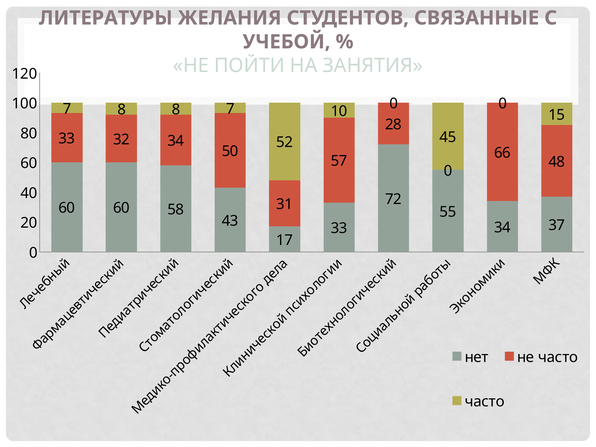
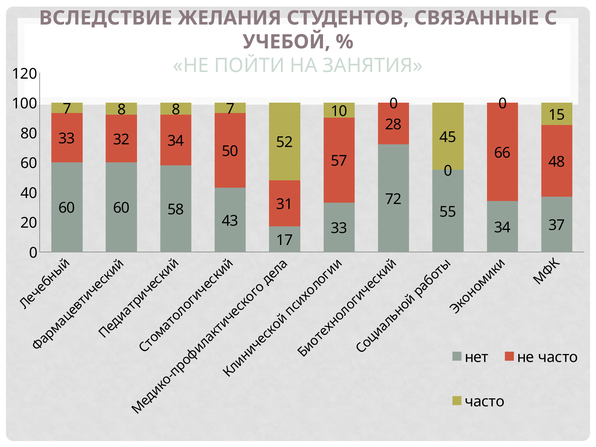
ЛИТЕРАТУРЫ: ЛИТЕРАТУРЫ -> ВСЛЕДСТВИЕ (106, 18)
